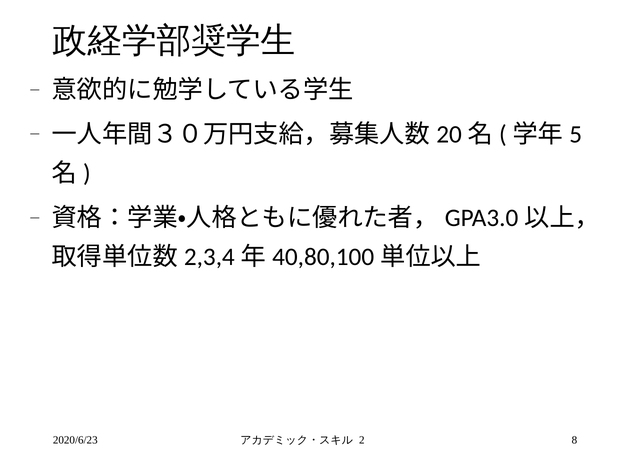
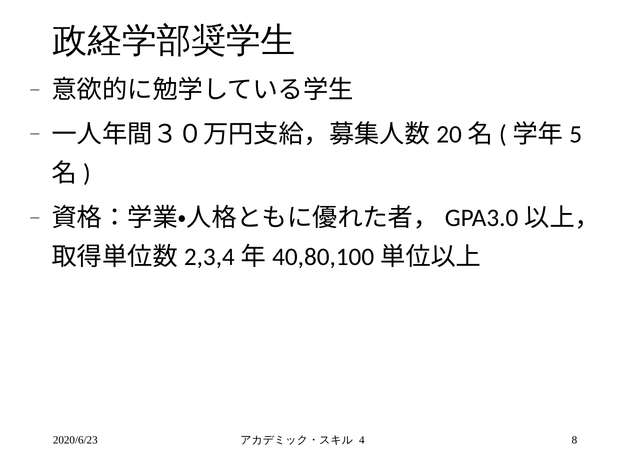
2: 2 -> 4 (362, 441)
